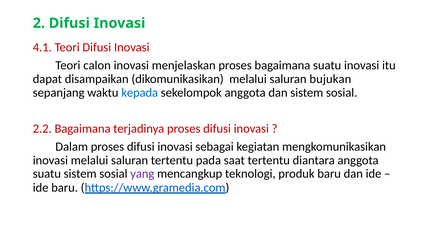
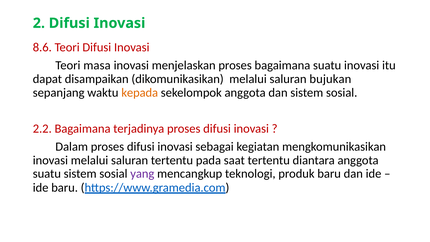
4.1: 4.1 -> 8.6 (42, 47)
calon: calon -> masa (97, 65)
kepada colour: blue -> orange (140, 93)
